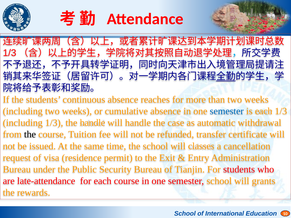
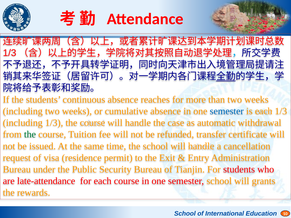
1/3 the handle: handle -> course (92, 123)
the colour: black -> green (30, 135)
school will classes: classes -> handle (201, 146)
